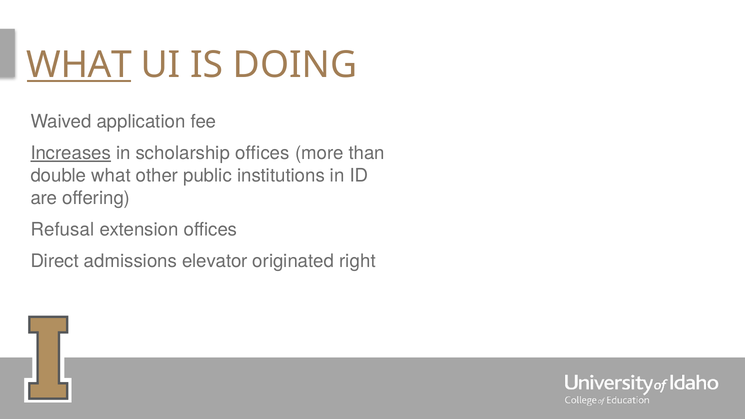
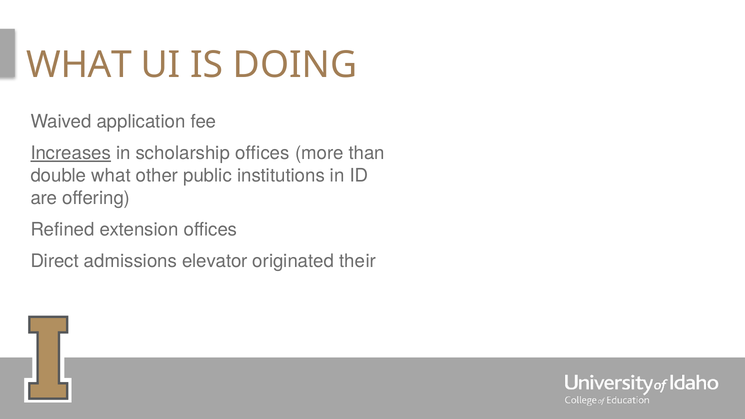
WHAT underline: present -> none (79, 65)
Refusal: Refusal -> Refined (63, 230)
right: right -> their (358, 261)
